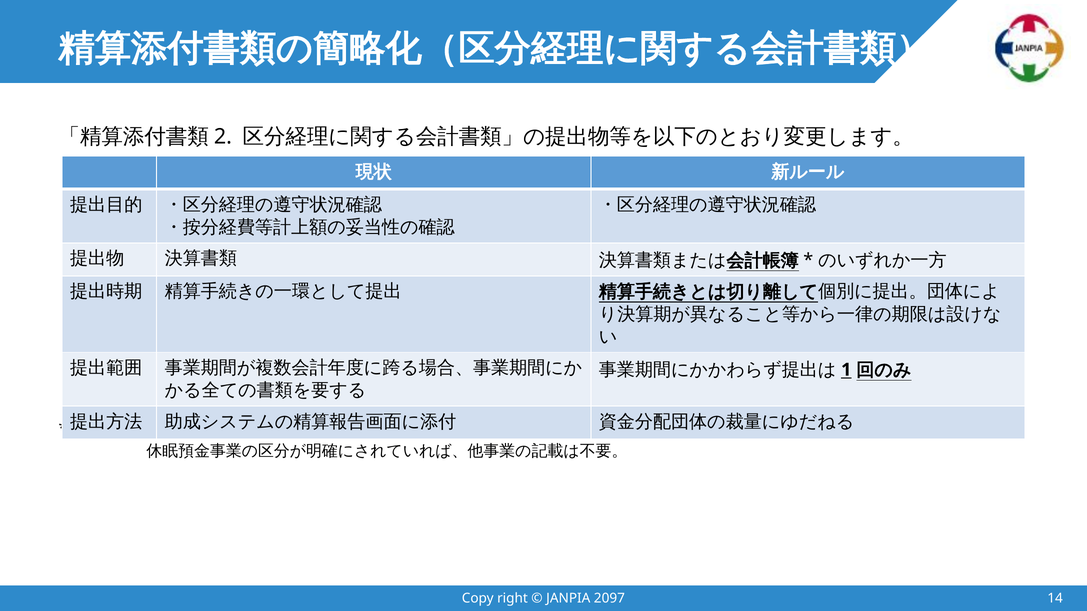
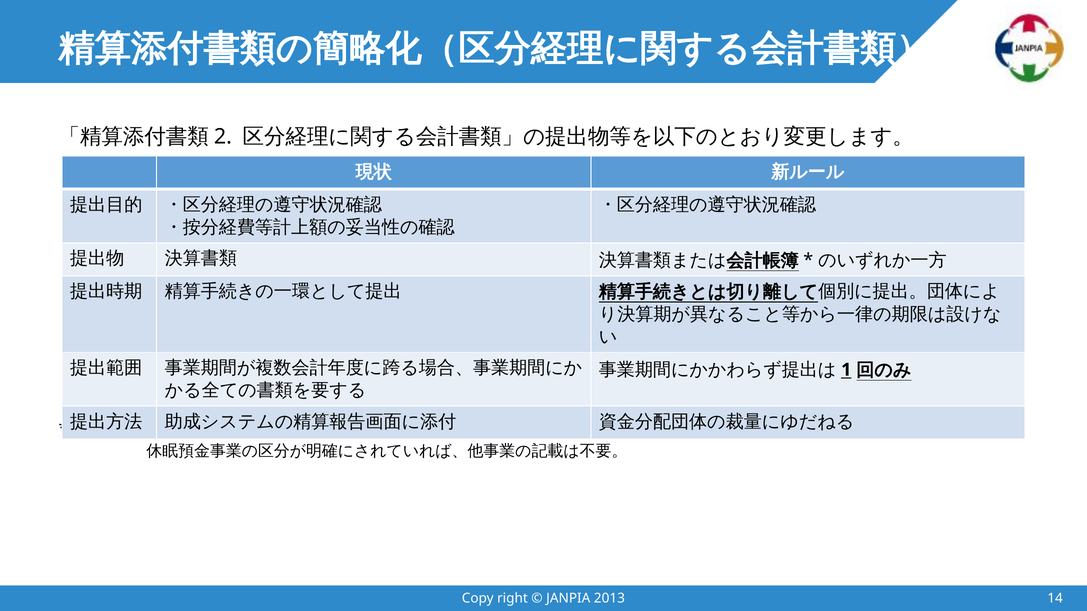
2097: 2097 -> 2013 (609, 598)
